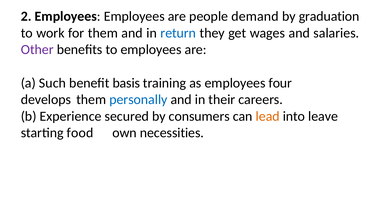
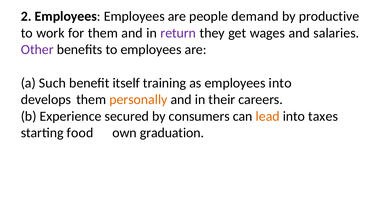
graduation: graduation -> productive (329, 16)
return colour: blue -> purple (178, 33)
basis: basis -> itself (126, 83)
employees four: four -> into (280, 83)
personally colour: blue -> orange (138, 100)
leave: leave -> taxes (323, 116)
necessities: necessities -> graduation (172, 133)
